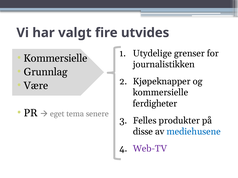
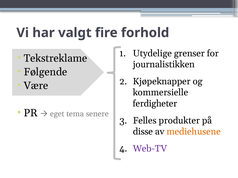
utvides: utvides -> forhold (145, 33)
Kommersielle: Kommersielle -> Tekstreklame (55, 58)
Grunnlag: Grunnlag -> Følgende (46, 72)
mediehusene colour: blue -> orange (194, 132)
